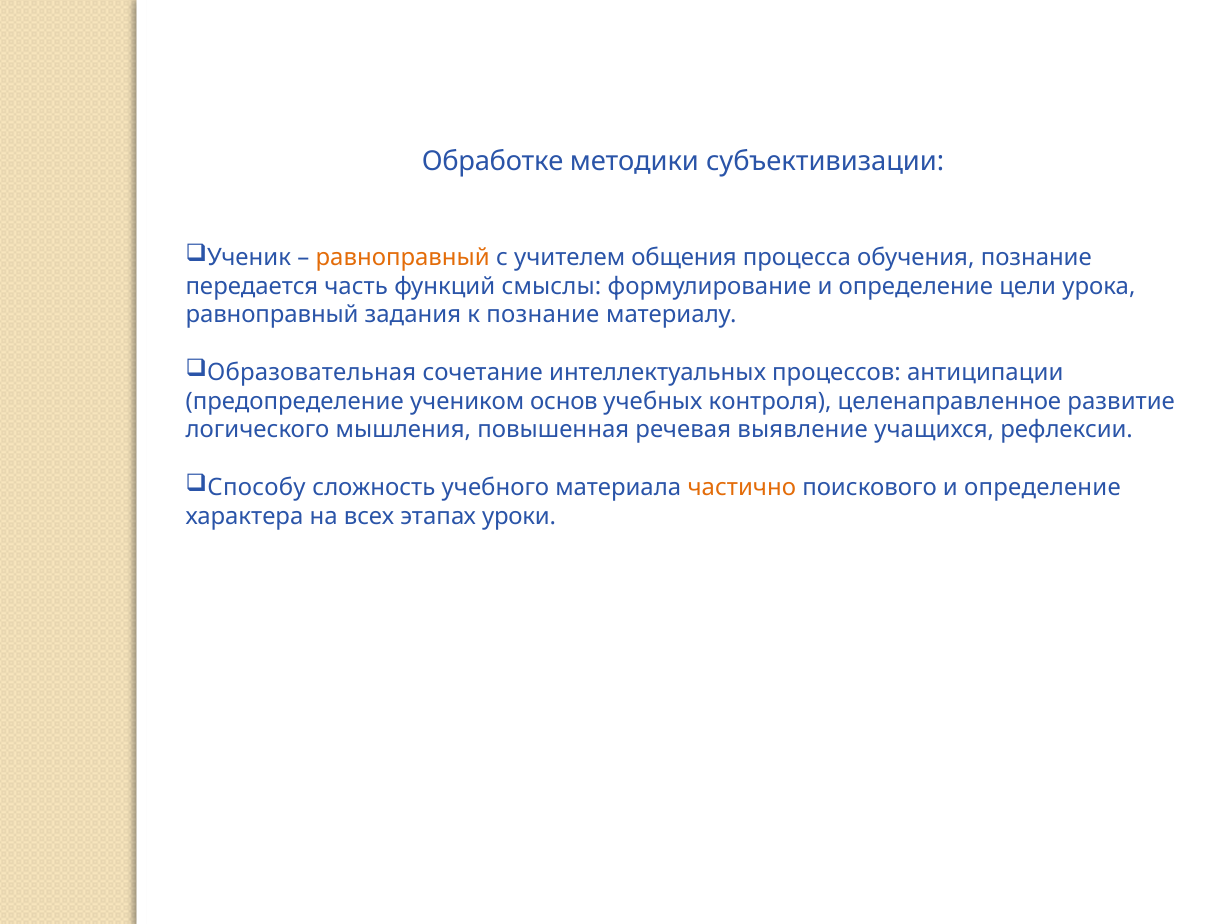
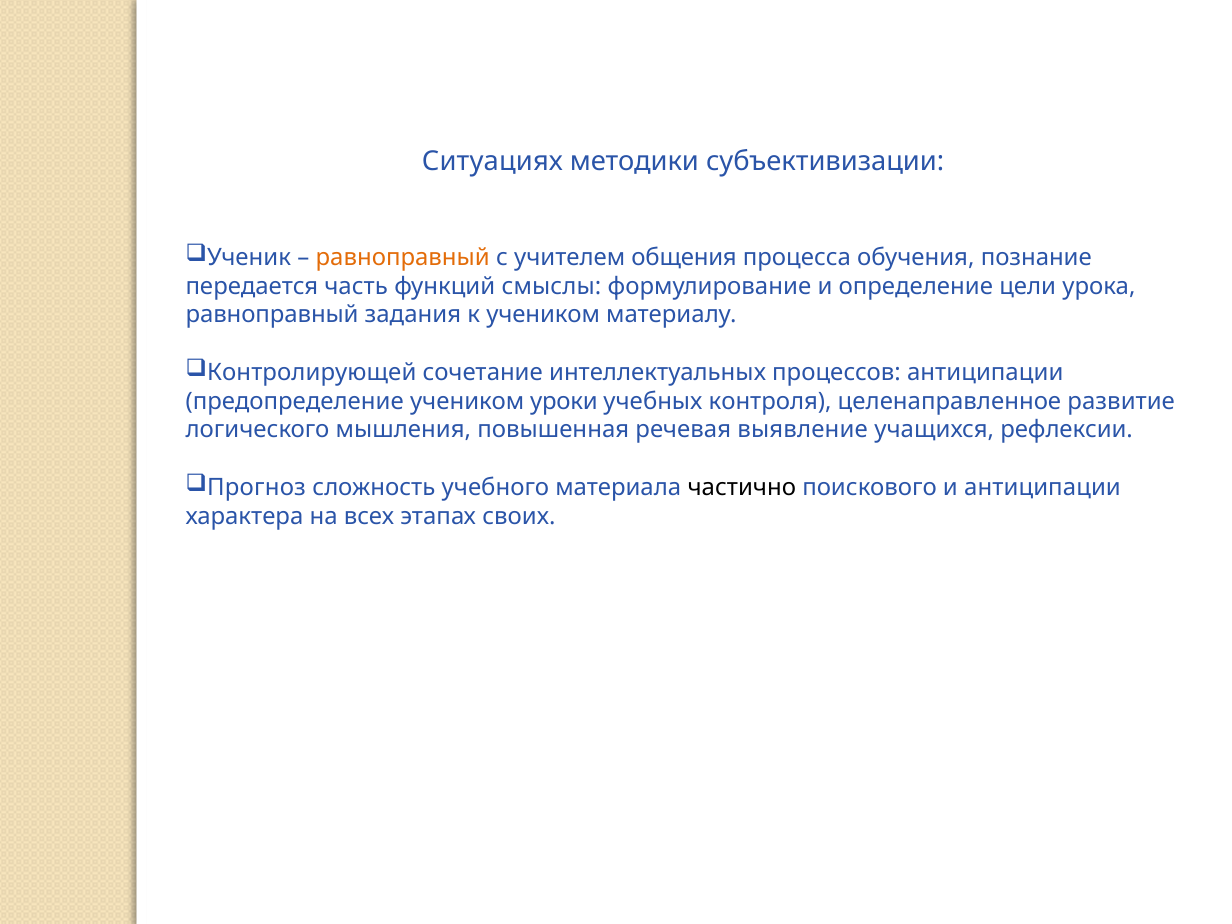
Обработке: Обработке -> Ситуациях (492, 161)
к познание: познание -> учеником (543, 315)
Образовательная: Образовательная -> Контролирующей (312, 373)
основ: основ -> уроки (564, 401)
Способу: Способу -> Прогноз (257, 488)
частично colour: orange -> black (742, 488)
поискового и определение: определение -> антиципации (1042, 488)
уроки: уроки -> своих (519, 516)
